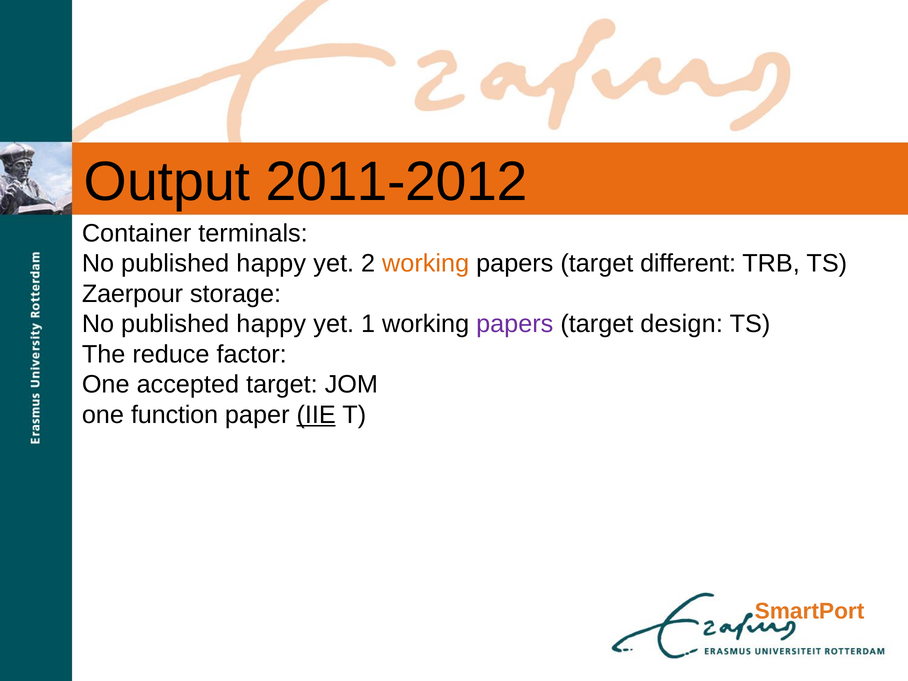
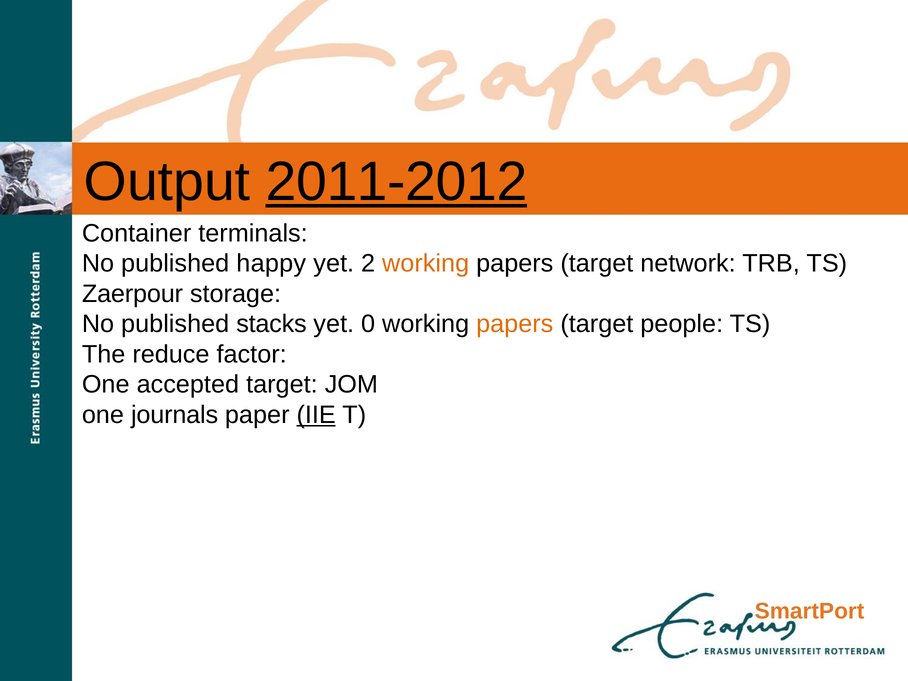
2011-2012 underline: none -> present (397, 182)
different: different -> network (688, 264)
happy: happy -> stacks (271, 324)
1: 1 -> 0 (368, 324)
papers colour: purple -> orange (515, 324)
design: design -> people (682, 324)
function: function -> journals (175, 415)
